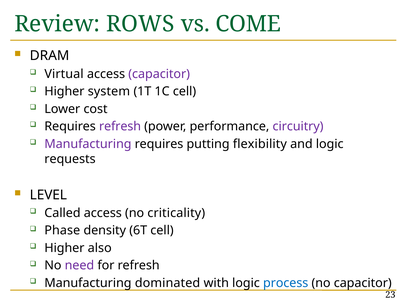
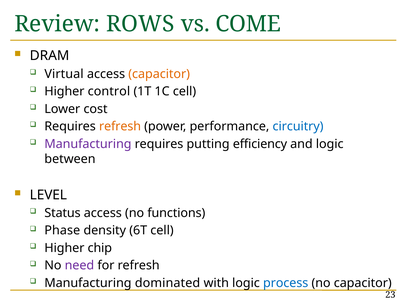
capacitor colour: purple -> orange (159, 74)
system: system -> control (109, 92)
refresh colour: purple -> orange (120, 127)
circuitry colour: purple -> blue (298, 127)
flexibility: flexibility -> efficiency (260, 144)
requests: requests -> between (70, 159)
Called: Called -> Status (63, 213)
criticality: criticality -> functions (176, 213)
also: also -> chip (100, 248)
